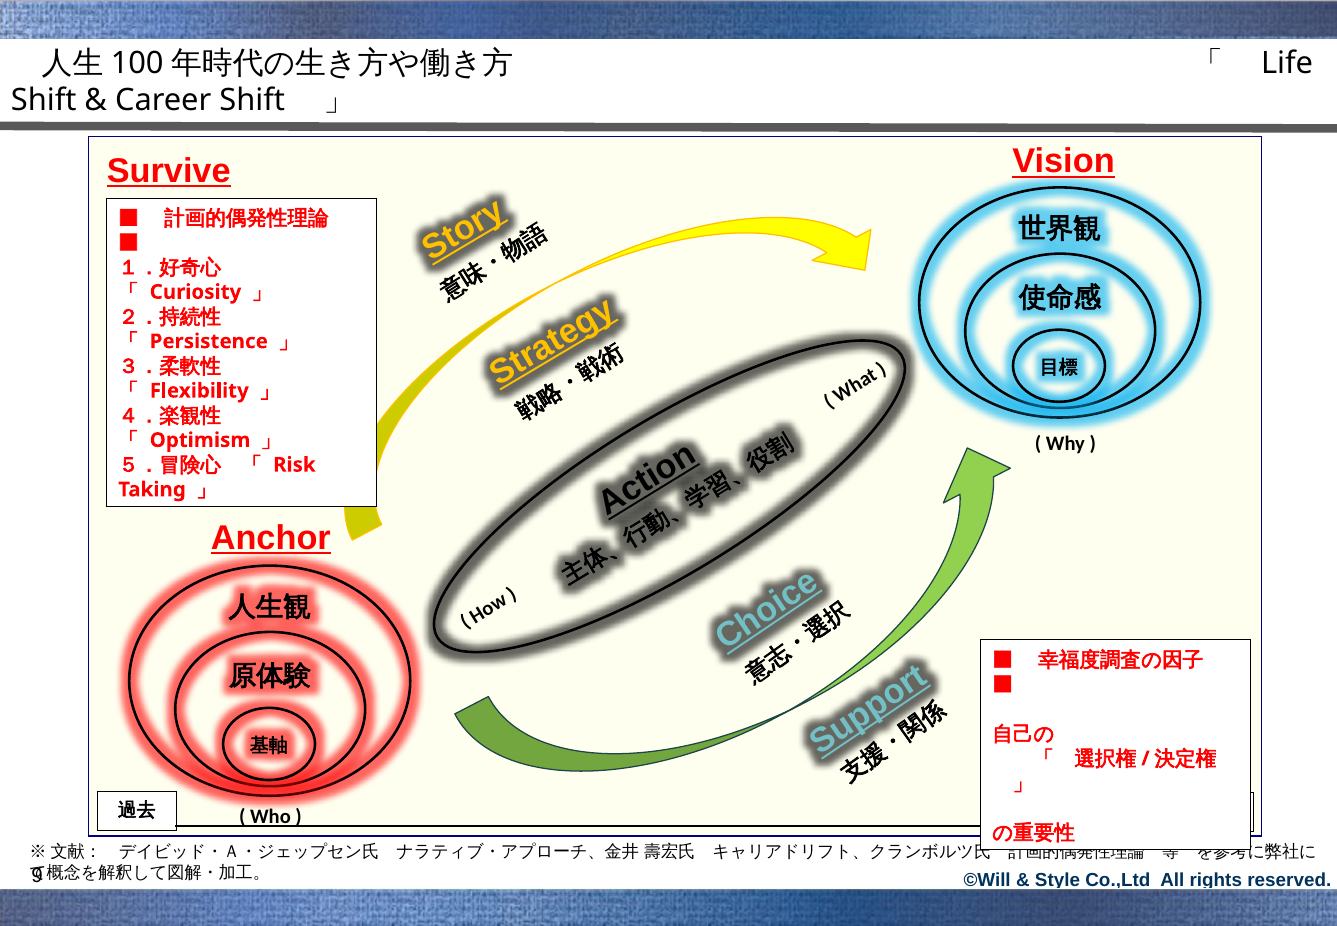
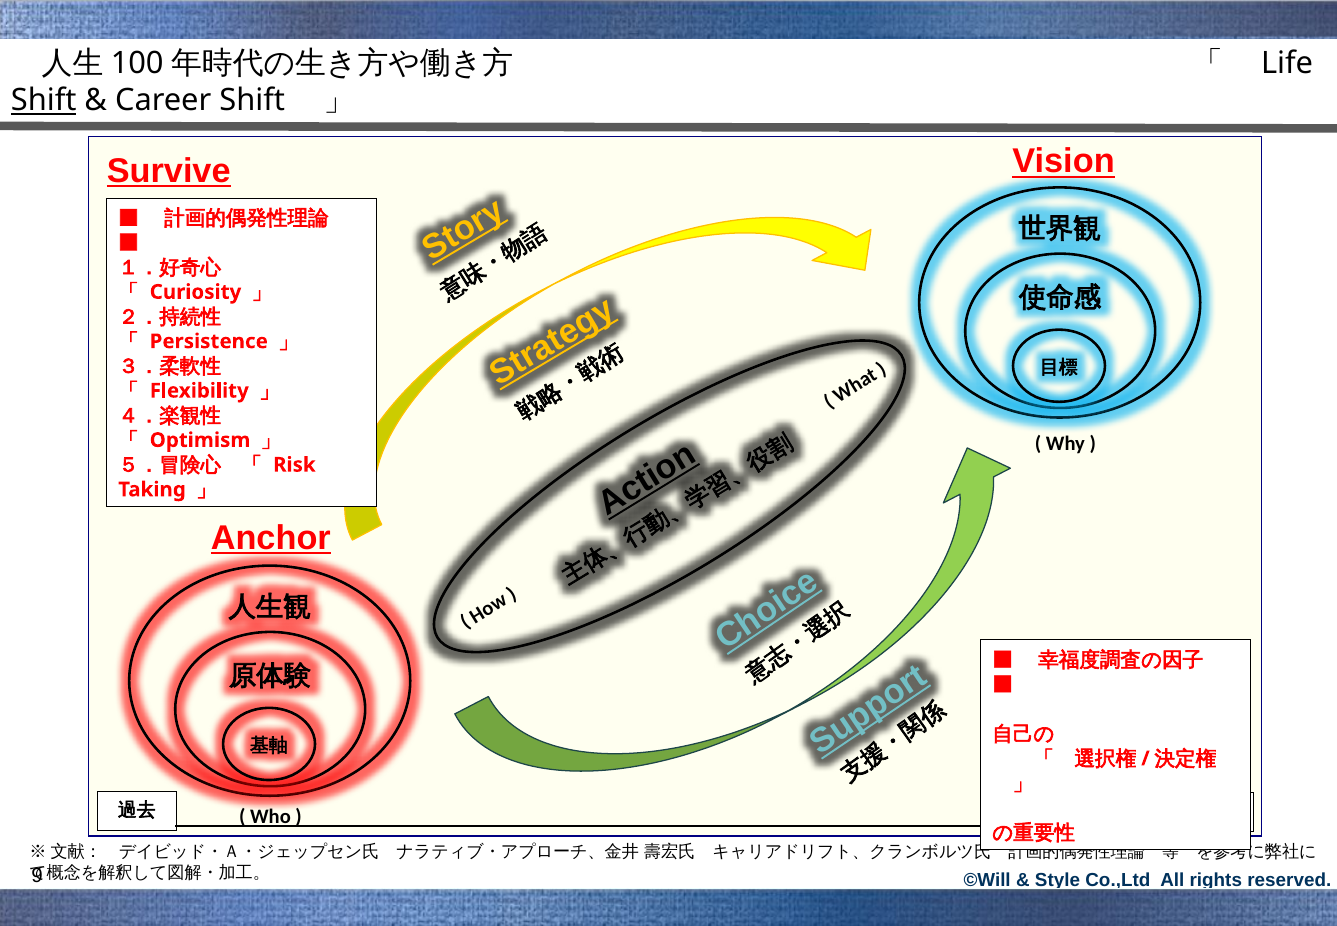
Shift underline: none -> present (44, 101)
